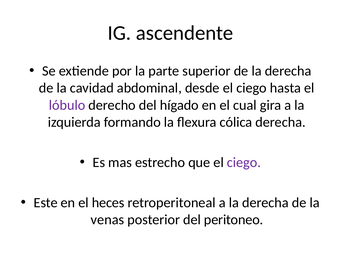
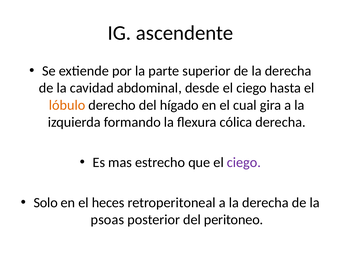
lóbulo colour: purple -> orange (67, 105)
Este: Este -> Solo (46, 202)
venas: venas -> psoas (107, 219)
